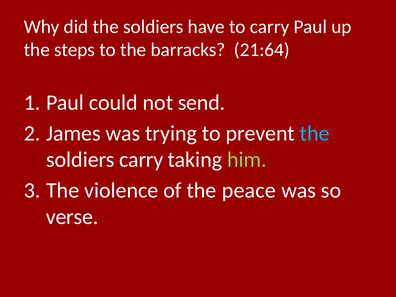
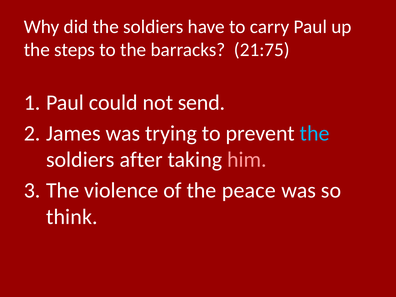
21:64: 21:64 -> 21:75 (262, 50)
soldiers carry: carry -> after (141, 160)
him colour: light green -> pink (247, 160)
verse: verse -> think (72, 217)
